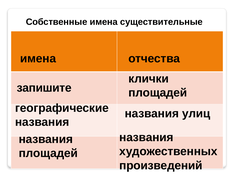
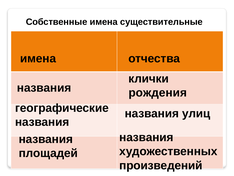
запишите: запишите -> названия (44, 88)
площадей: площадей -> рождения (158, 92)
